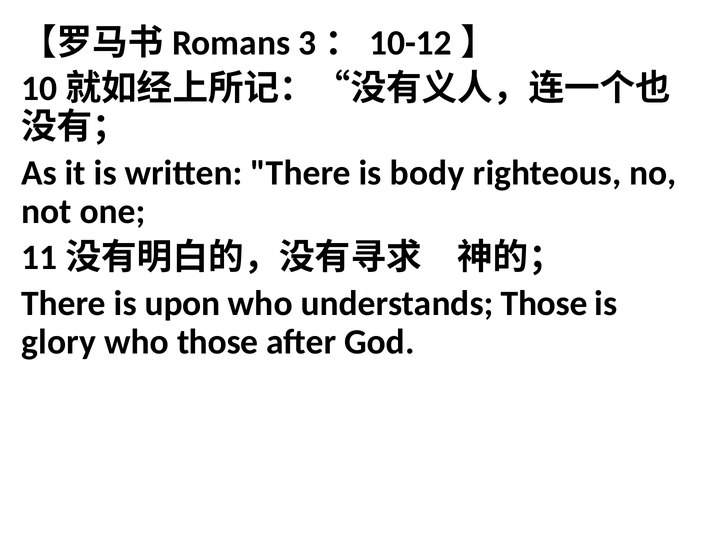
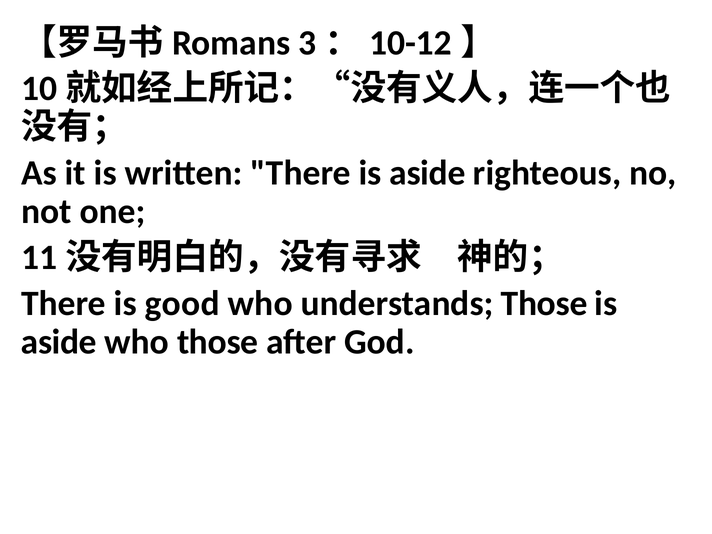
There is body: body -> aside (427, 173)
upon: upon -> good (182, 303)
glory: glory -> aside (59, 342)
